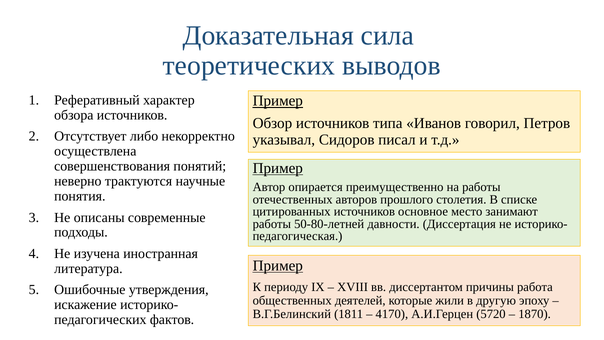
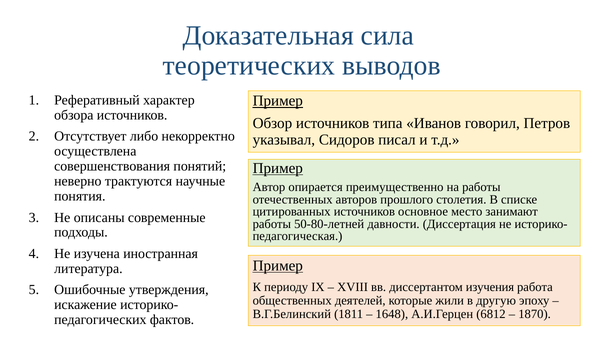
причины: причины -> изучения (490, 287)
4170: 4170 -> 1648 (392, 314)
5720: 5720 -> 6812 (491, 314)
